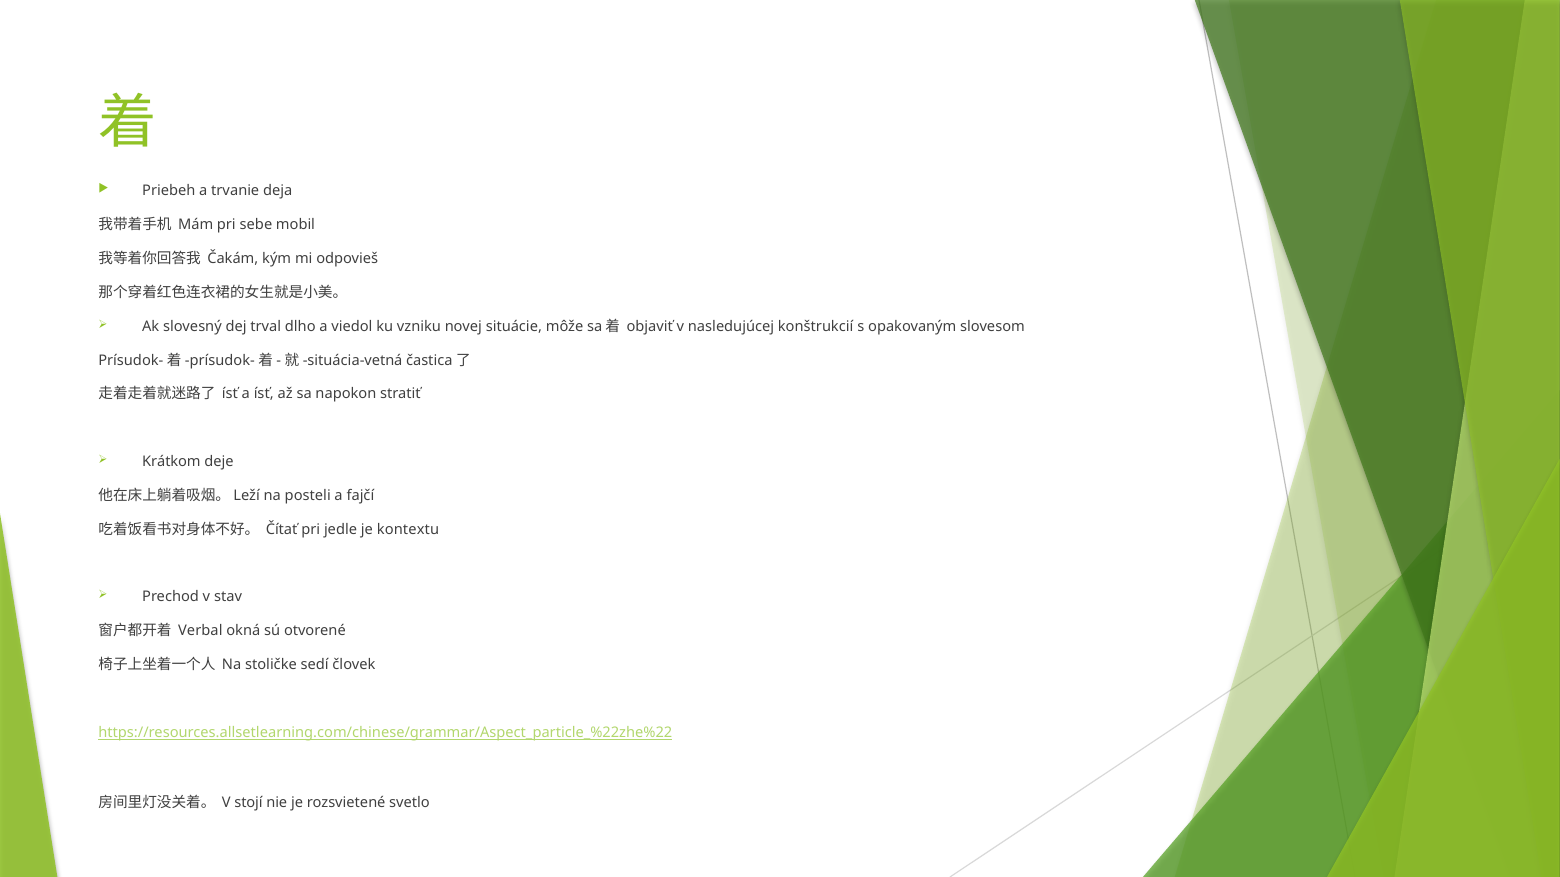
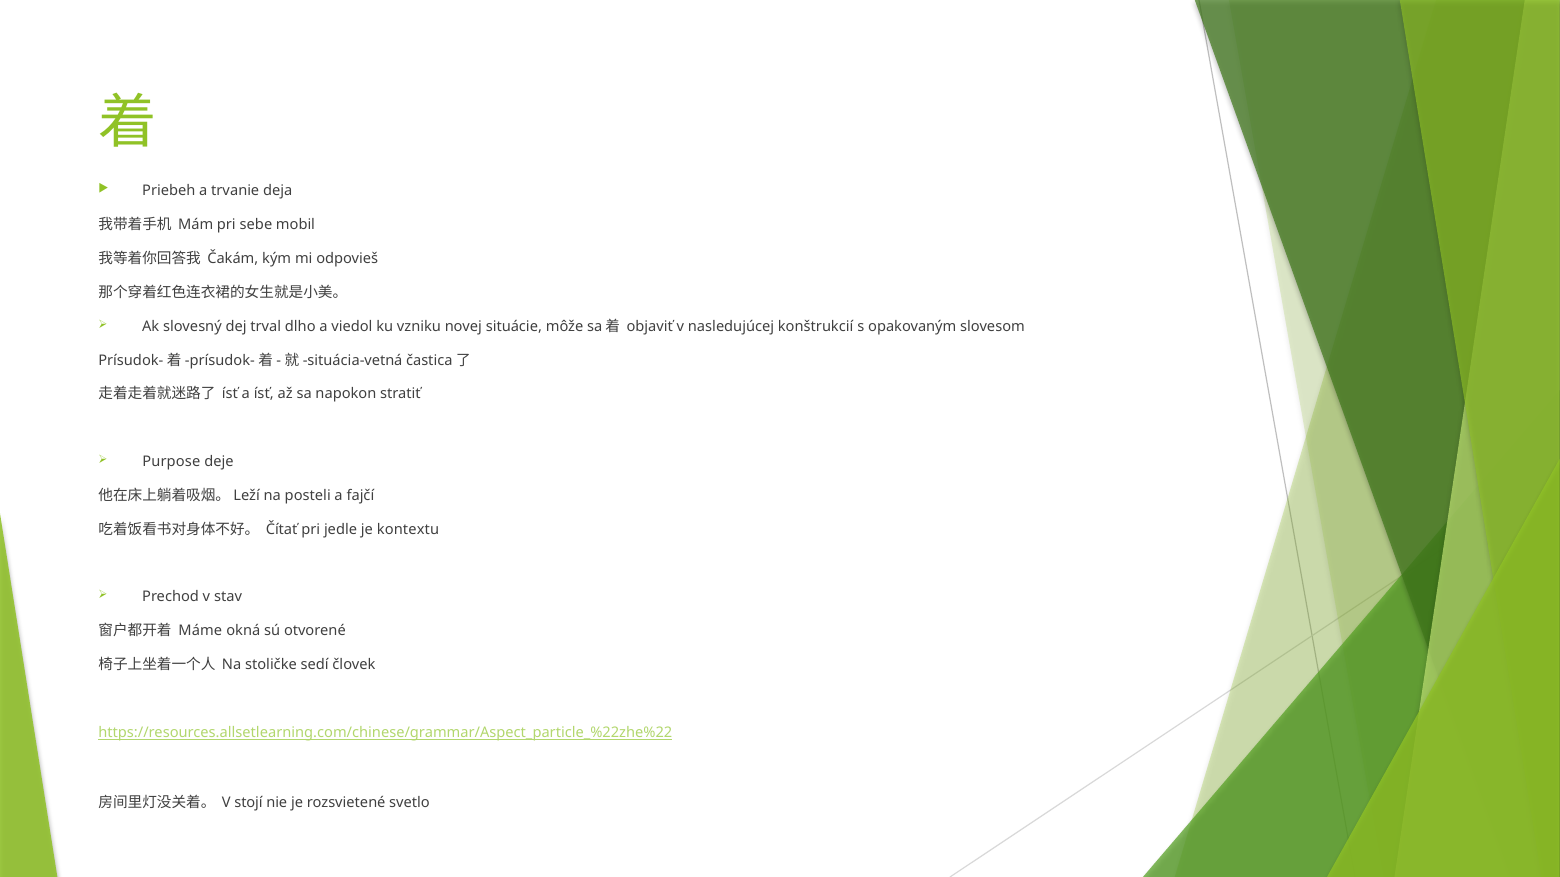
Krátkom: Krátkom -> Purpose (171, 462)
Verbal: Verbal -> Máme (200, 631)
